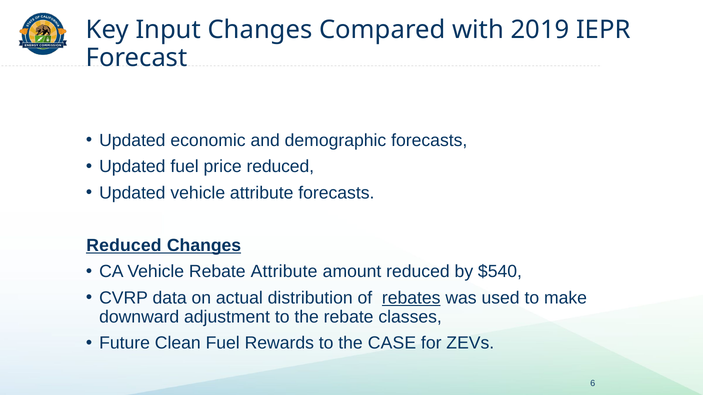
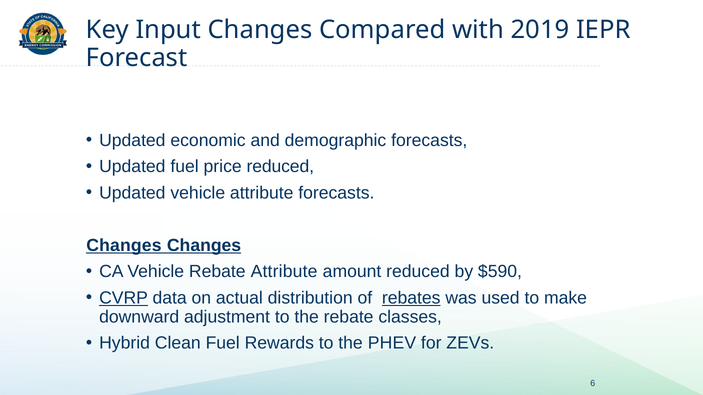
Reduced: Reduced -> Changes (124, 246)
$540: $540 -> $590 (500, 272)
CVRP underline: none -> present (124, 298)
Future: Future -> Hybrid (125, 344)
CASE: CASE -> PHEV (392, 344)
